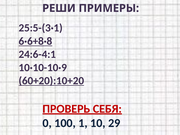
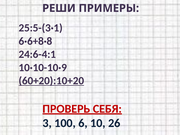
6·6+8·8 underline: present -> none (35, 41)
0: 0 -> 3 (47, 123)
1: 1 -> 6 (83, 123)
29: 29 -> 26 (114, 123)
